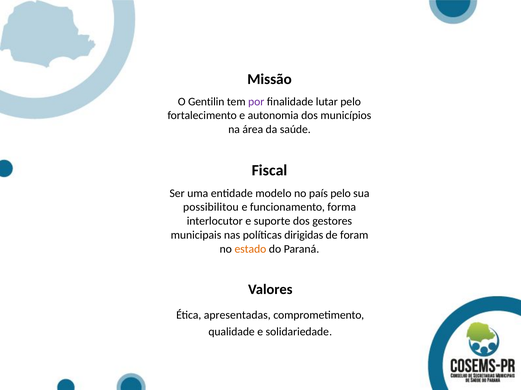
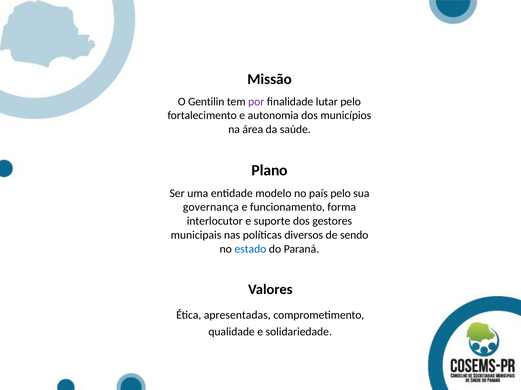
Fiscal: Fiscal -> Plano (270, 171)
possibilitou: possibilitou -> governança (211, 208)
dirigidas: dirigidas -> diversos (304, 236)
foram: foram -> sendo (354, 236)
estado colour: orange -> blue (250, 250)
